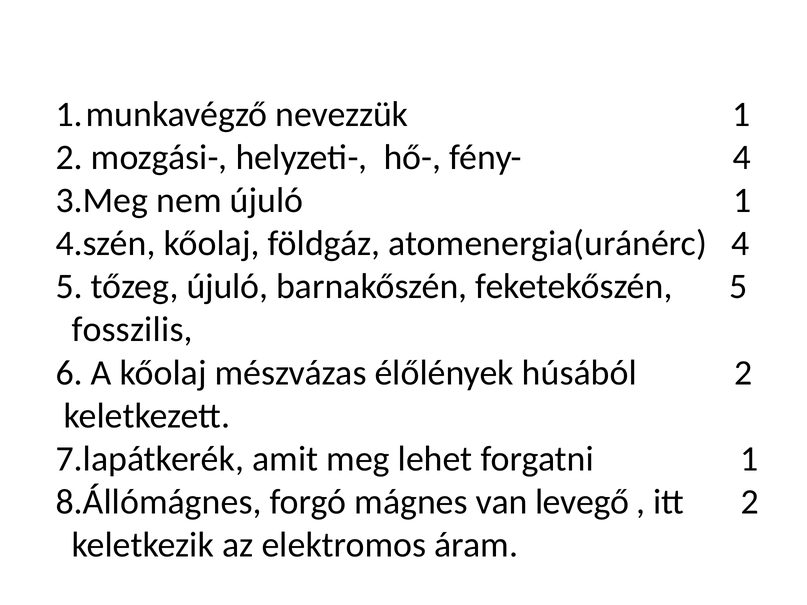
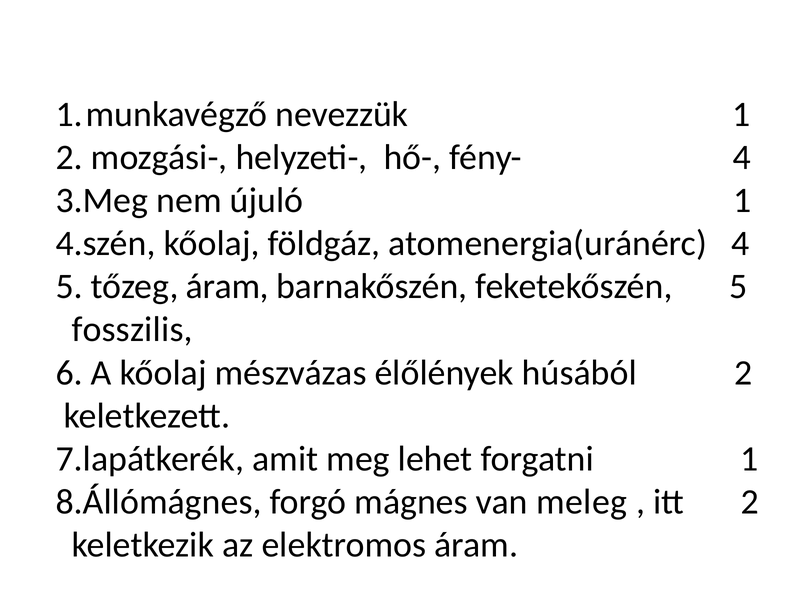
tőzeg újuló: újuló -> áram (227, 287)
levegő: levegő -> meleg (582, 502)
